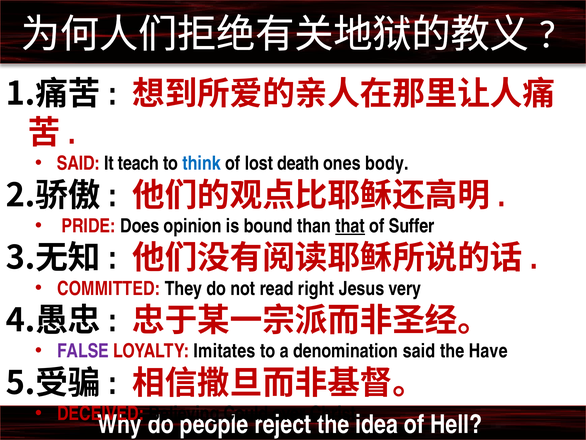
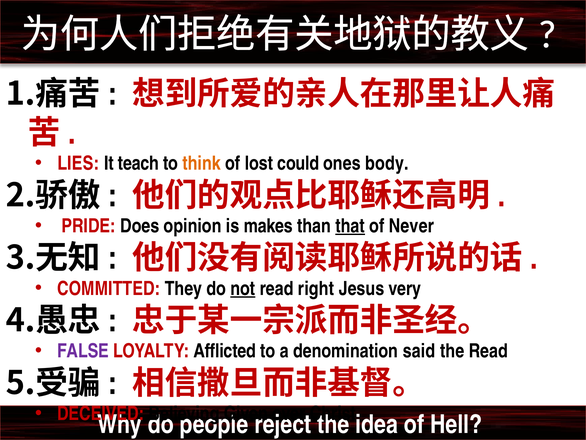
SAID: SAID -> LIES (78, 163)
think colour: blue -> orange (202, 163)
death: death -> could (298, 163)
bound: bound -> makes (268, 226)
Suffer: Suffer -> Never (411, 226)
not underline: none -> present (243, 288)
Imitates: Imitates -> Afflicted (225, 351)
the Have: Have -> Read (488, 351)
Could: Could -> Given (246, 413)
